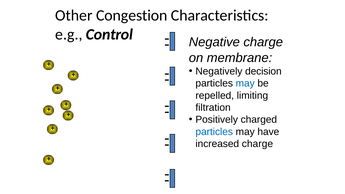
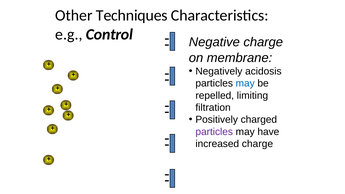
Congestion: Congestion -> Techniques (132, 16)
decision: decision -> acidosis (263, 71)
particles colour: blue -> purple (214, 132)
